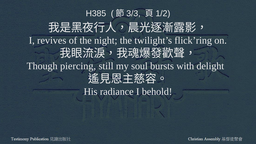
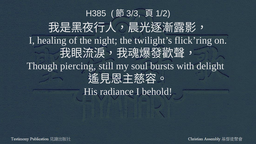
revives: revives -> healing (52, 40)
